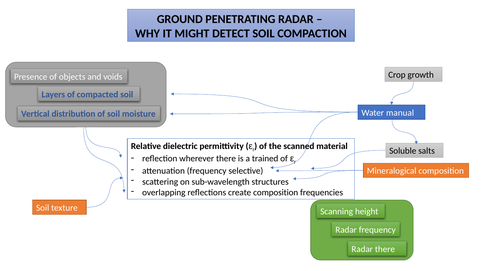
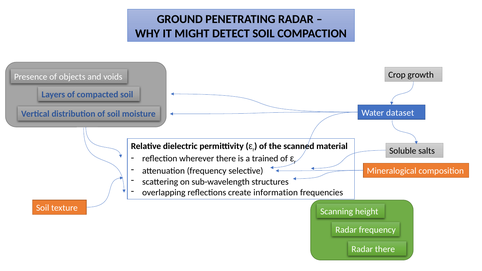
manual: manual -> dataset (400, 113)
create composition: composition -> information (276, 193)
